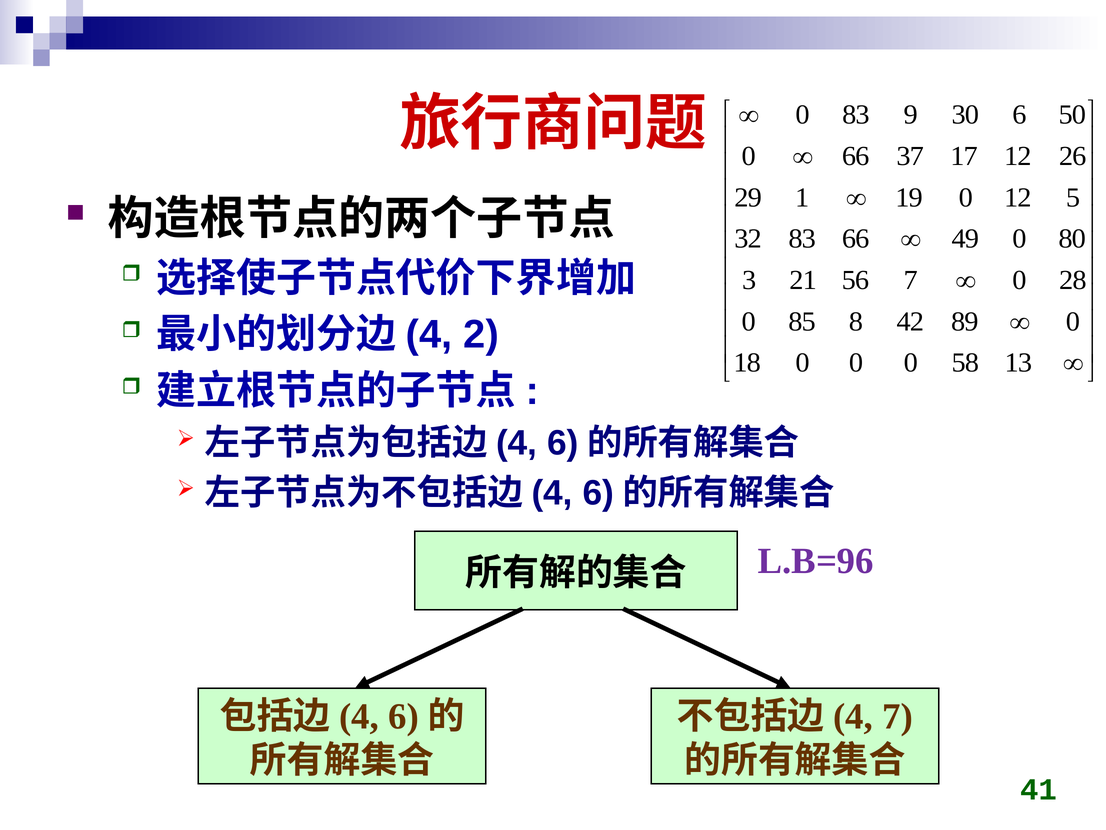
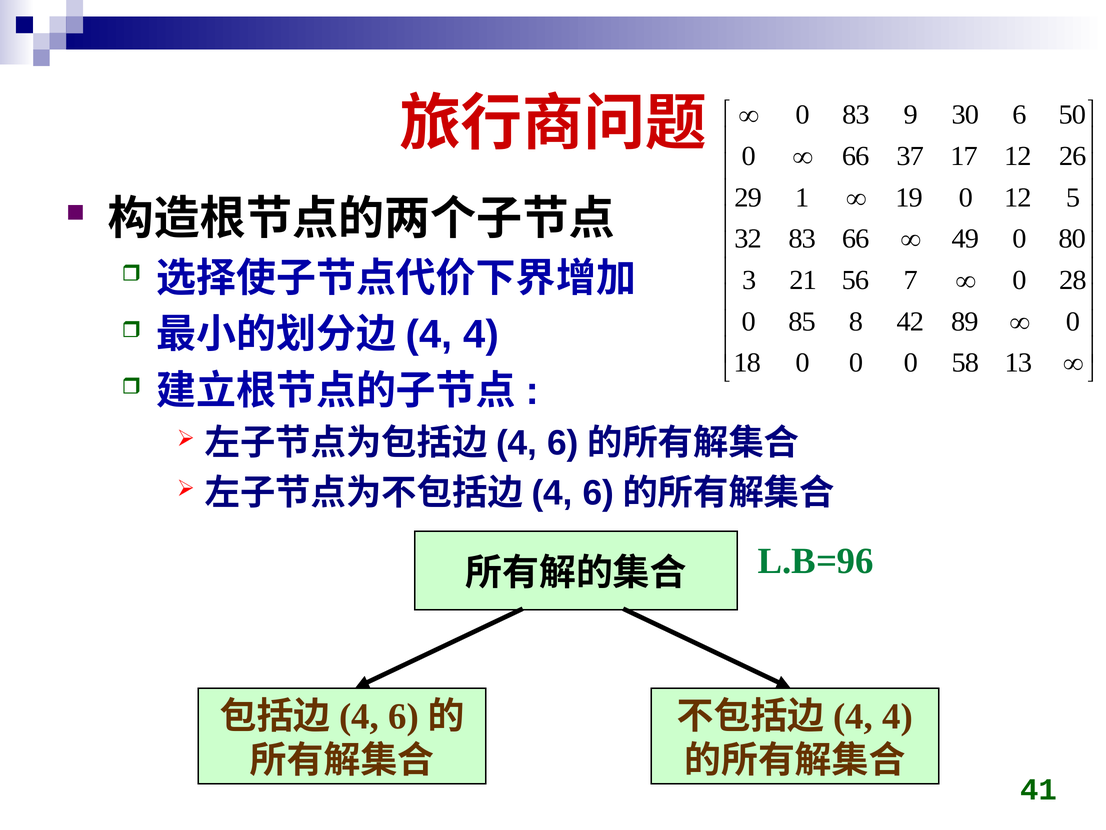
2: 2 -> 4 (481, 335)
L.B=96 colour: purple -> green (816, 561)
7: 7 -> 4 (897, 716)
